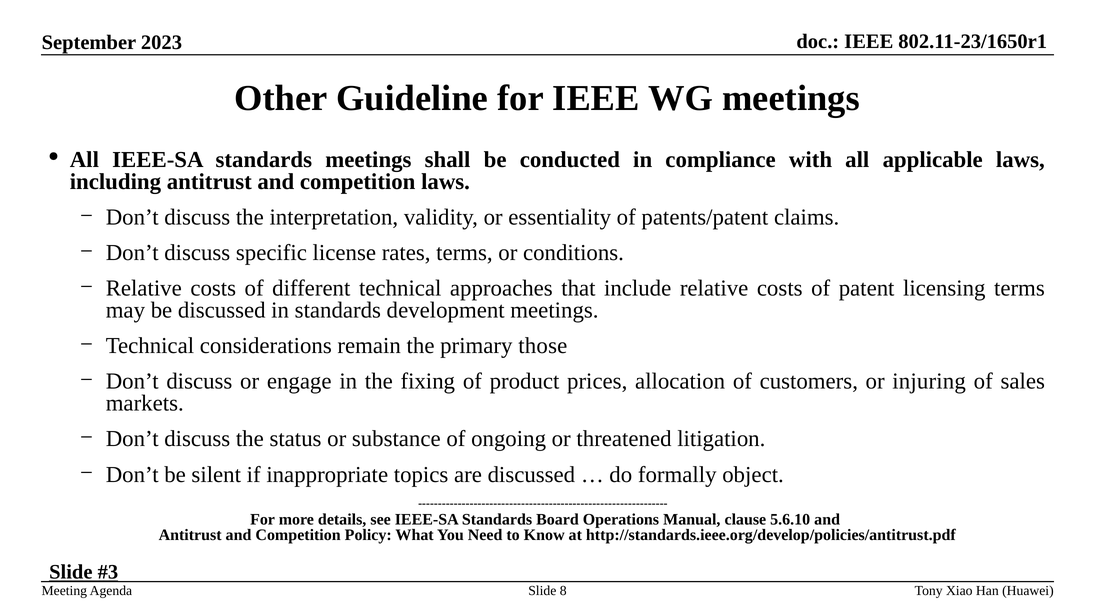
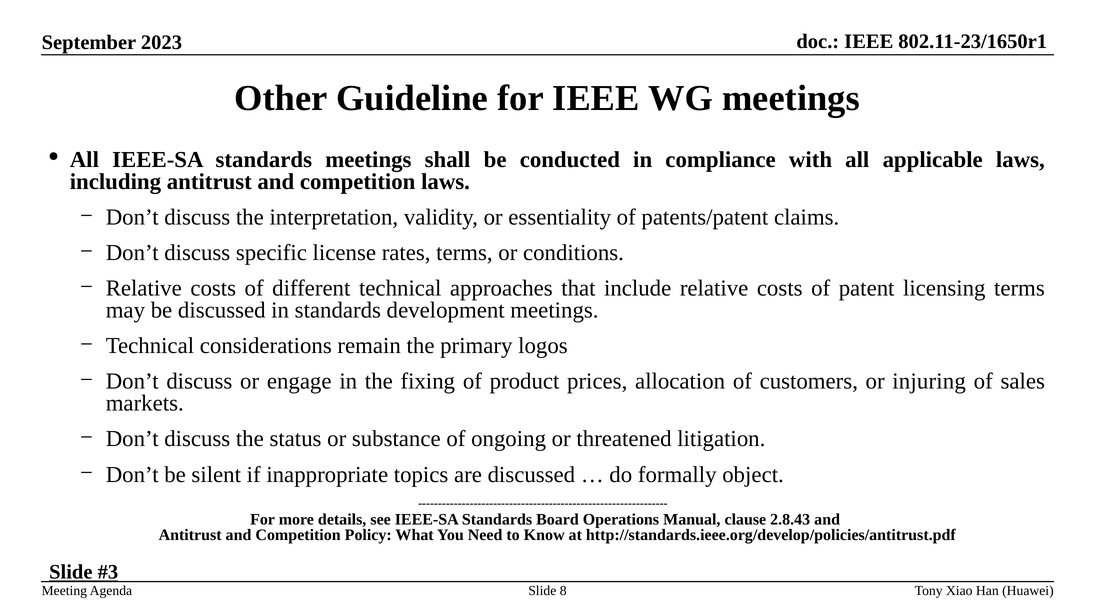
those: those -> logos (543, 346)
5.6.10: 5.6.10 -> 2.8.43 (790, 520)
